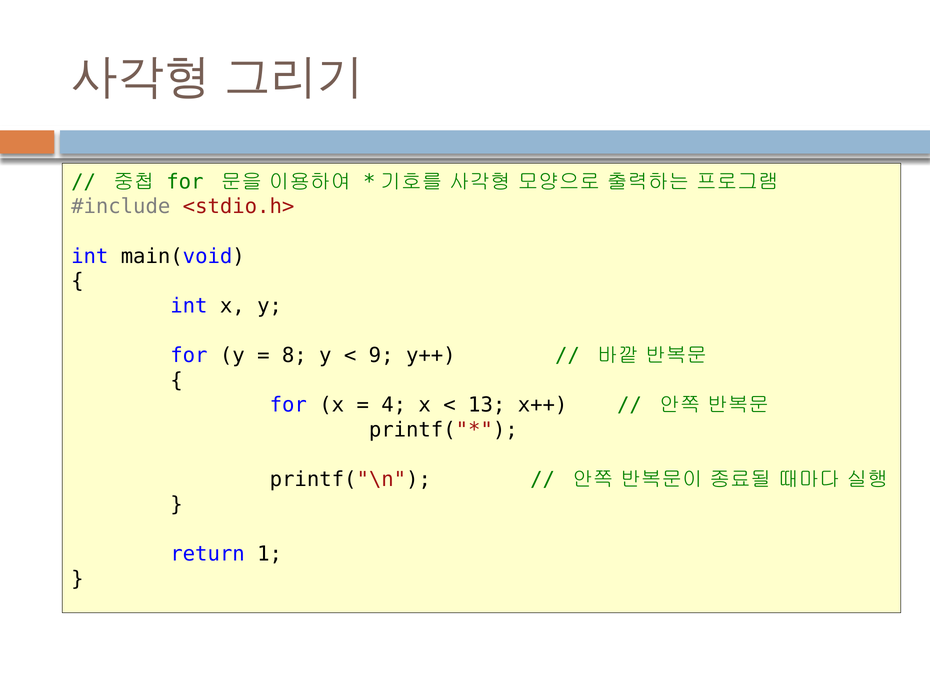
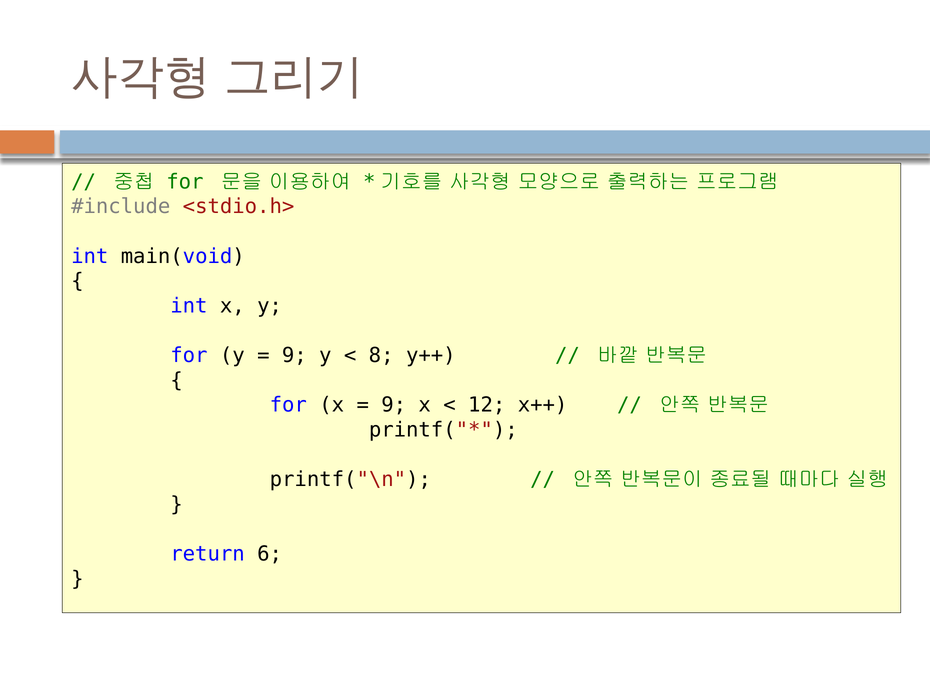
8: 8 -> 9 (294, 355)
9: 9 -> 8 (381, 355)
4: 4 -> 9 (394, 405)
13: 13 -> 12 (487, 405)
1: 1 -> 6 (270, 553)
